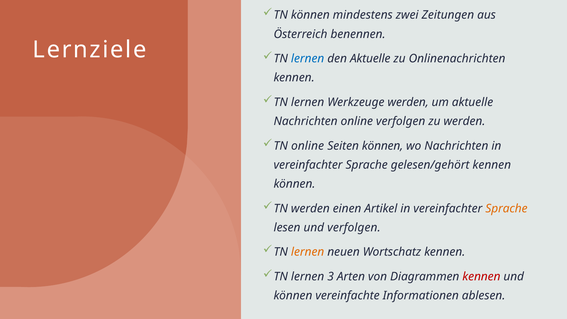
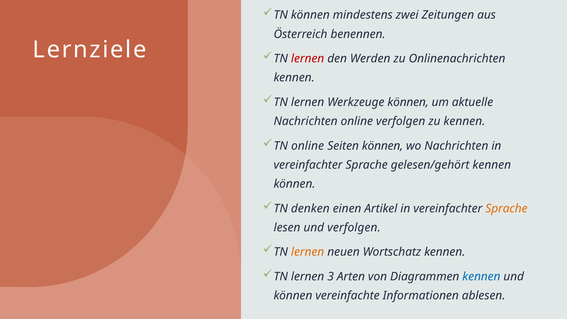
lernen colour: blue -> red (308, 59)
den Aktuelle: Aktuelle -> Werden (370, 59)
Werkzeuge werden: werden -> können (408, 102)
zu werden: werden -> kennen (464, 121)
TN werden: werden -> denken (310, 208)
kennen colour: red -> blue (481, 276)
